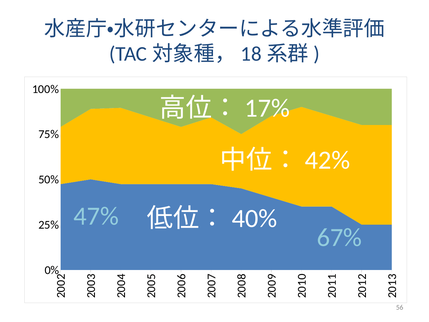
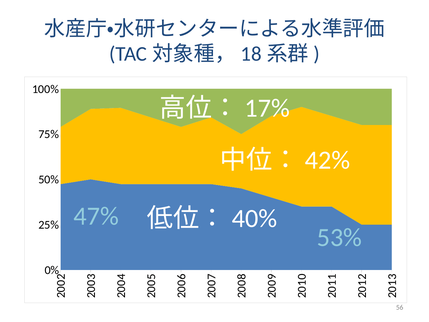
67%: 67% -> 53% (339, 237)
